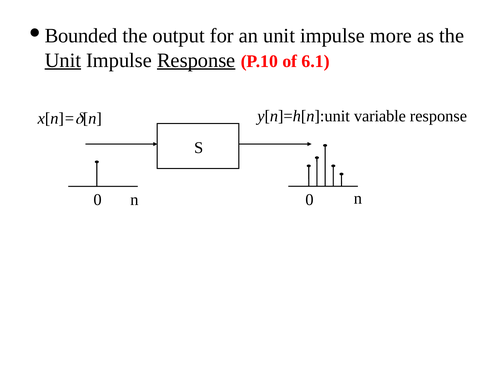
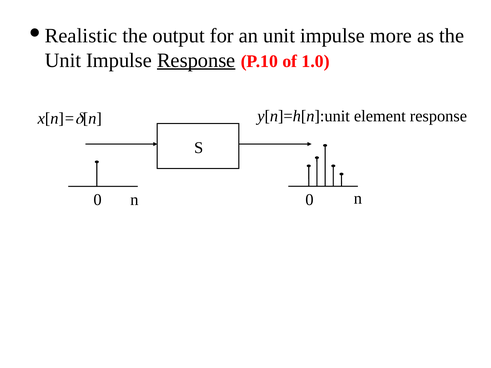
Bounded: Bounded -> Realistic (81, 36)
Unit underline: present -> none (63, 60)
6.1: 6.1 -> 1.0 (316, 61)
variable: variable -> element (380, 116)
